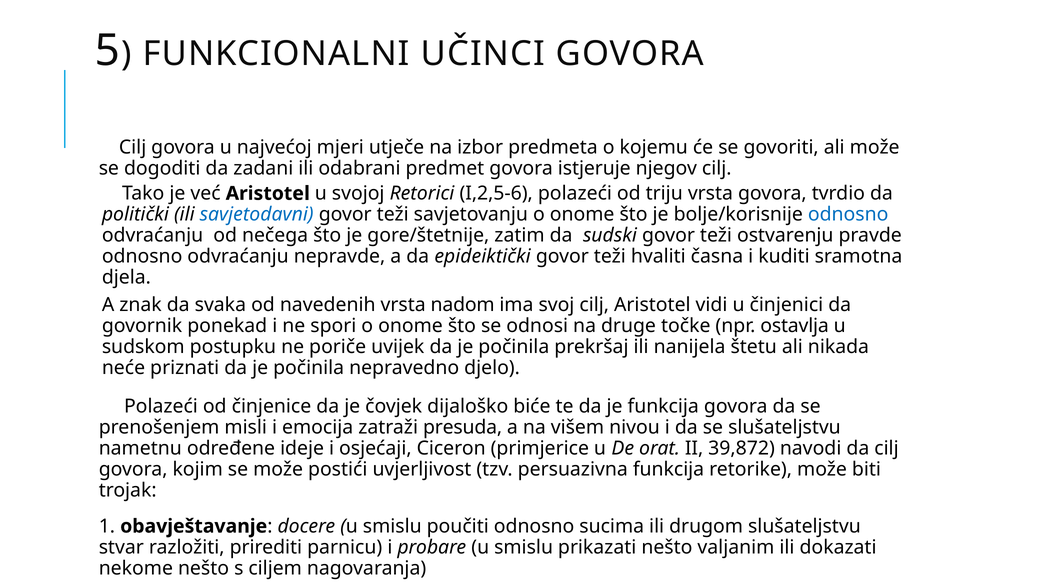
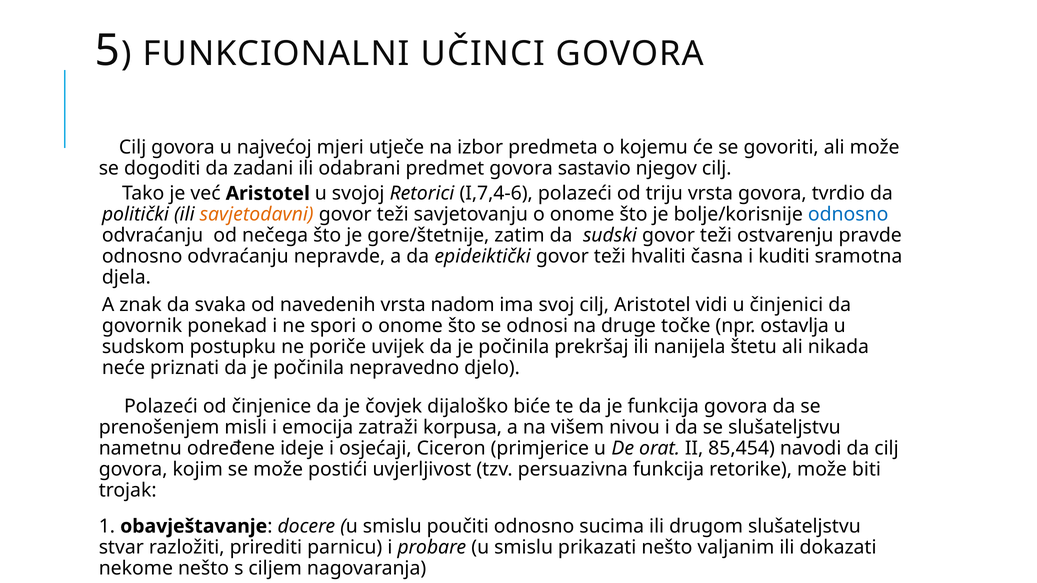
istjeruje: istjeruje -> sastavio (594, 168)
I,2,5-6: I,2,5-6 -> I,7,4-6 (496, 194)
savjetodavni colour: blue -> orange (257, 215)
presuda: presuda -> korpusa (463, 427)
39,872: 39,872 -> 85,454 (742, 448)
